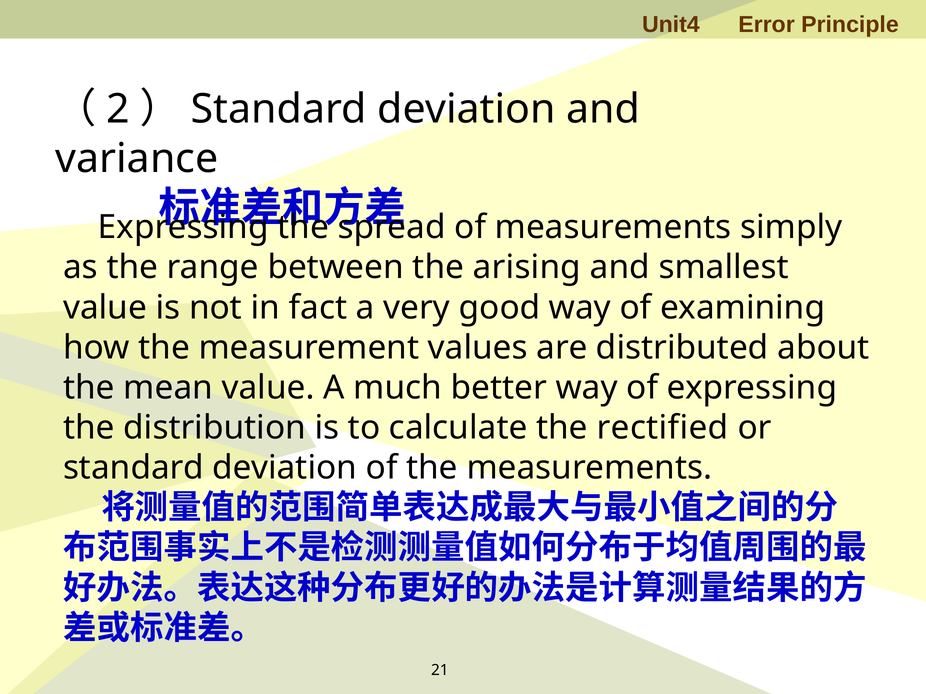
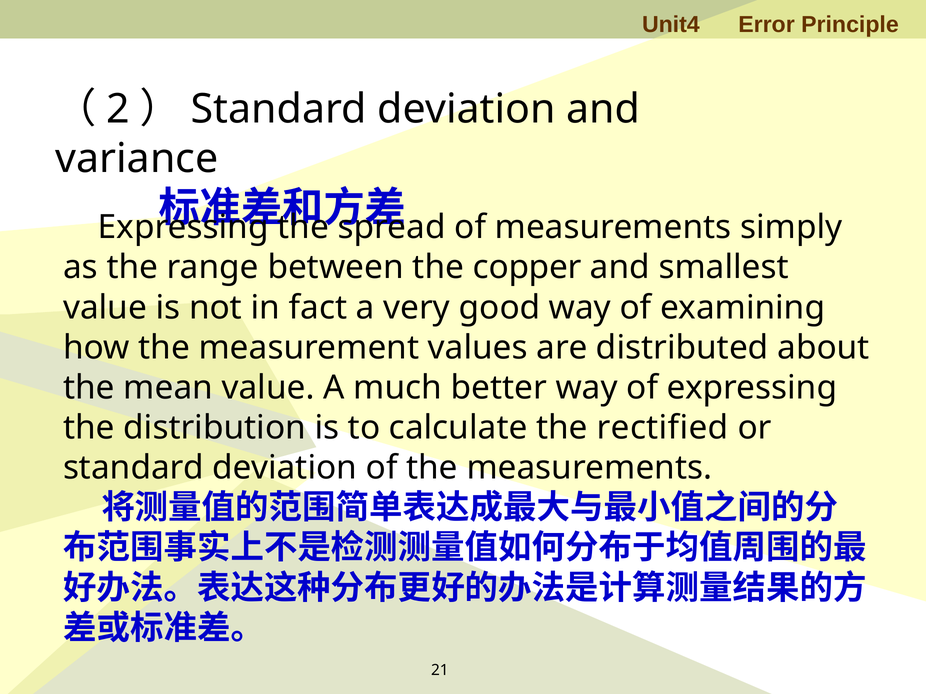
arising: arising -> copper (527, 268)
